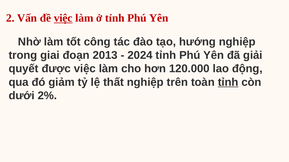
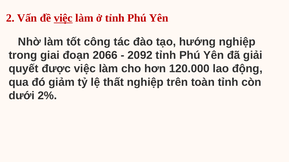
2013: 2013 -> 2066 (105, 55)
2024: 2024 -> 2092 (140, 55)
tỉnh underline: present -> none (228, 82)
